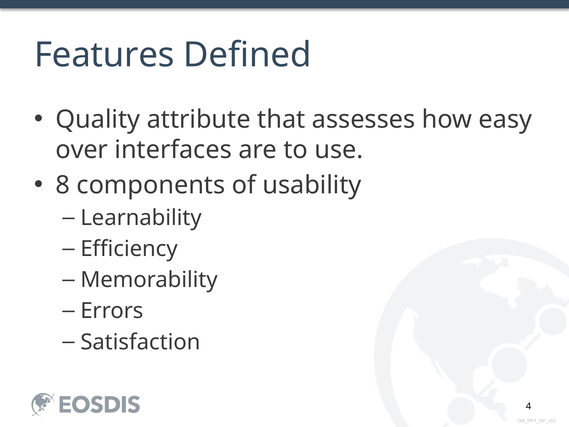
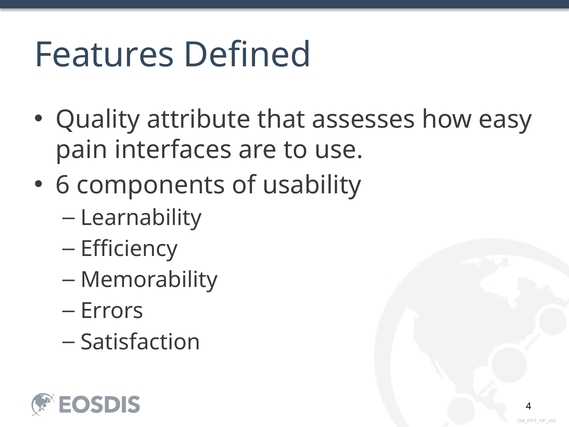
over: over -> pain (82, 150)
8: 8 -> 6 (63, 185)
